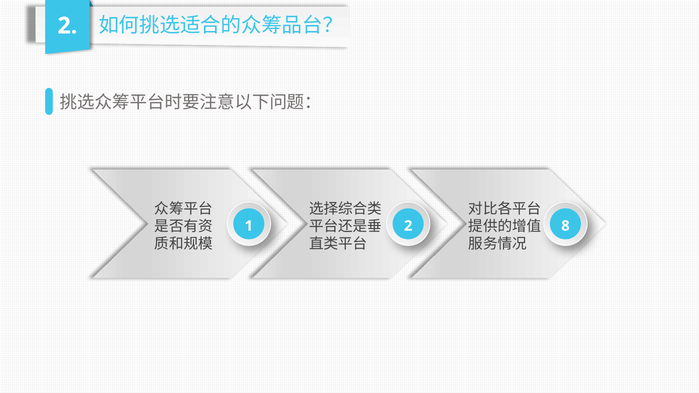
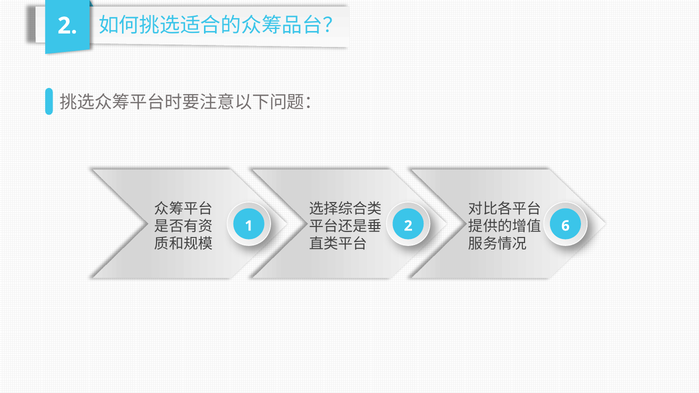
8: 8 -> 6 (565, 226)
